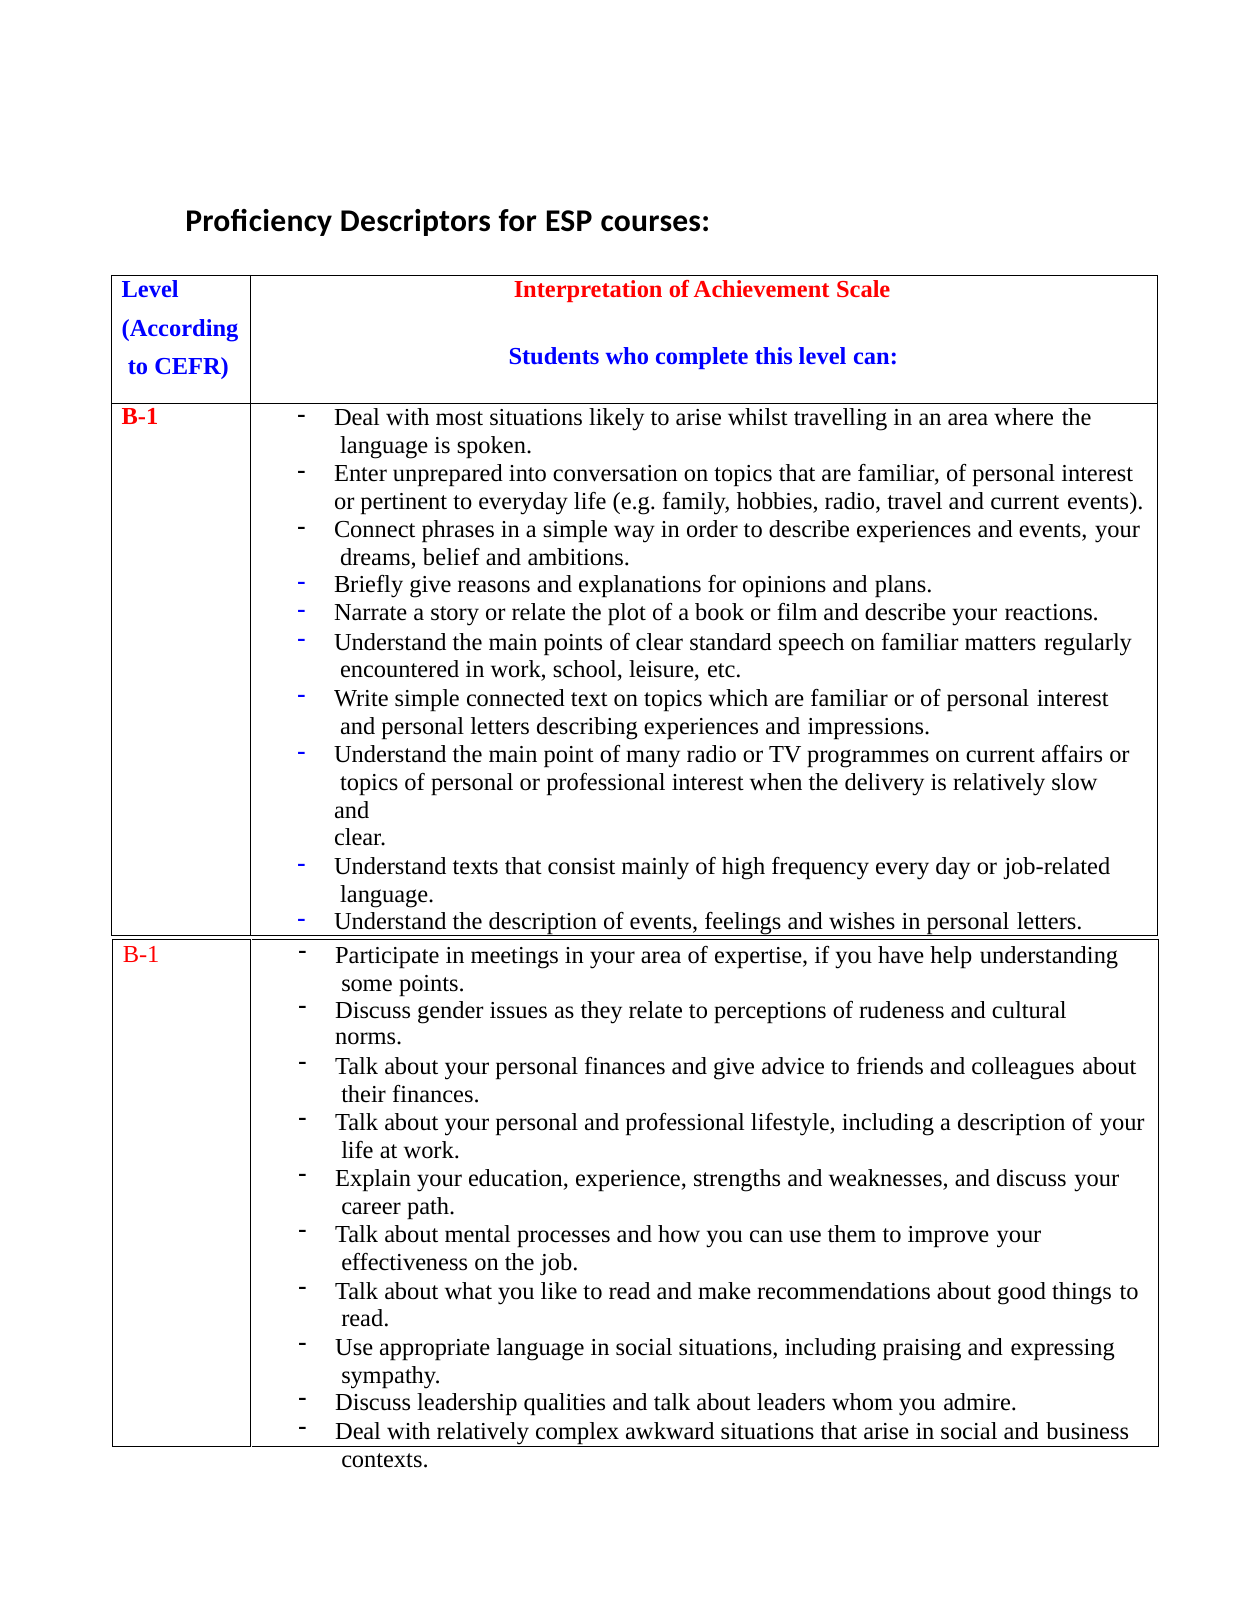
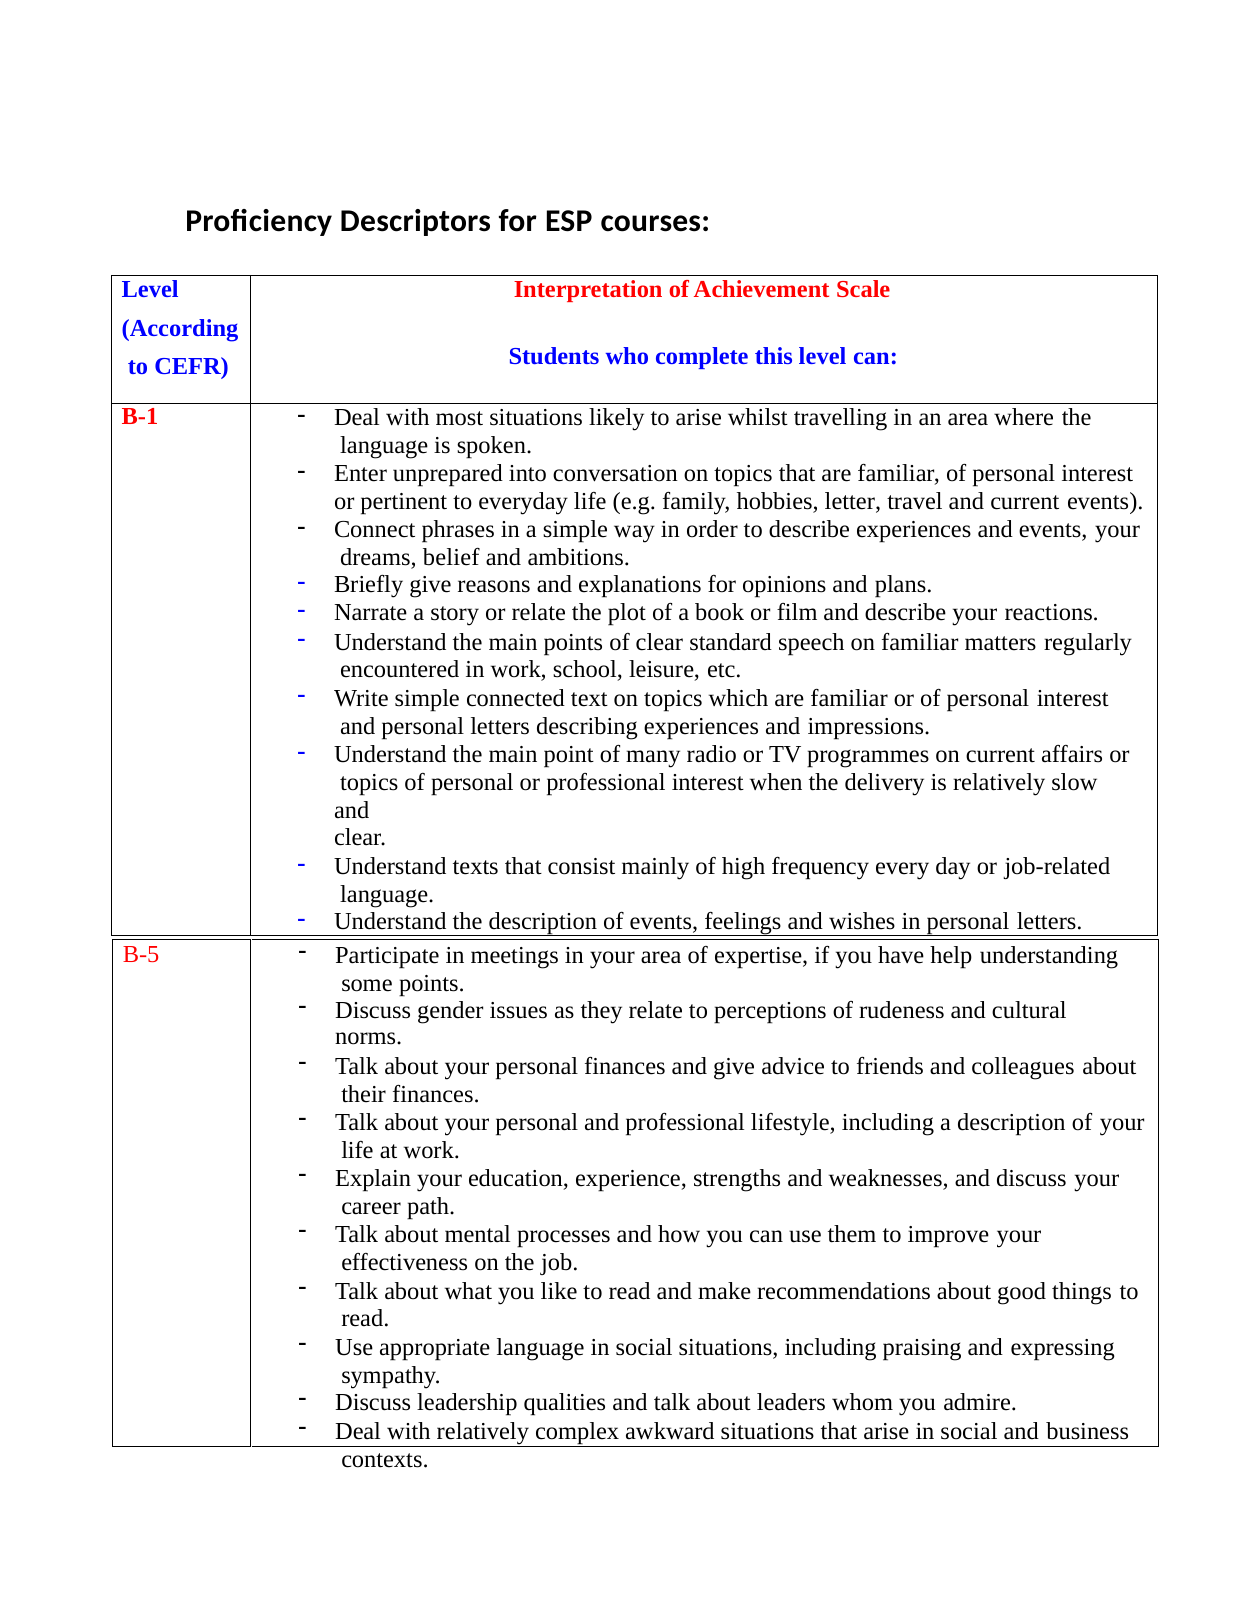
hobbies radio: radio -> letter (853, 502)
B-1: B-1 -> B-5 (141, 955)
